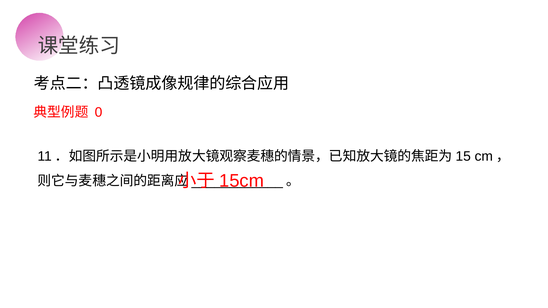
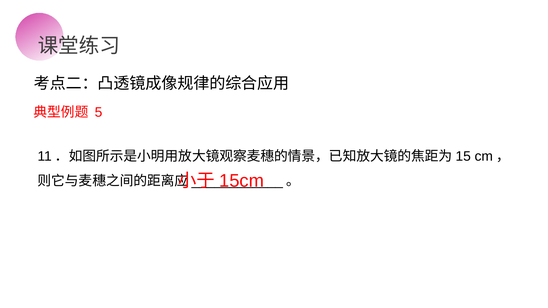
0: 0 -> 5 (98, 112)
